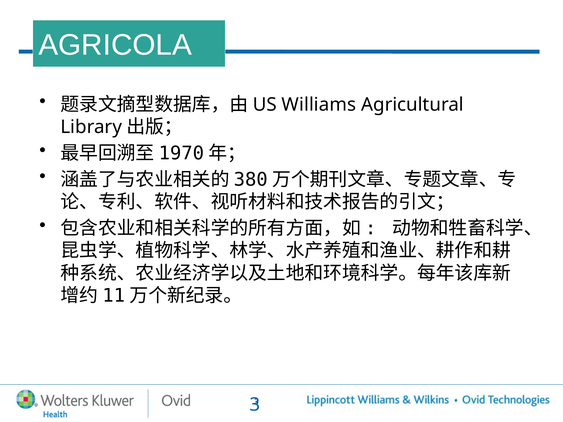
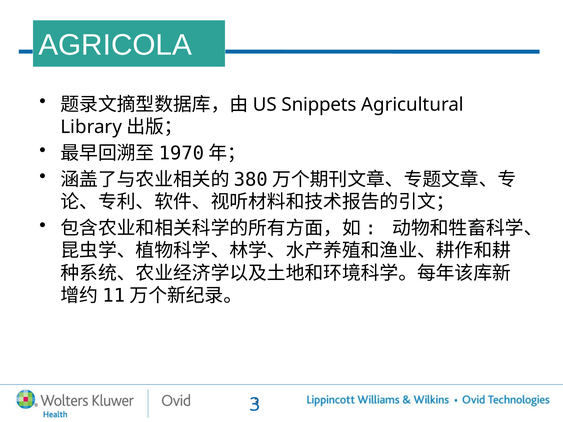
Williams: Williams -> Snippets (319, 105)
